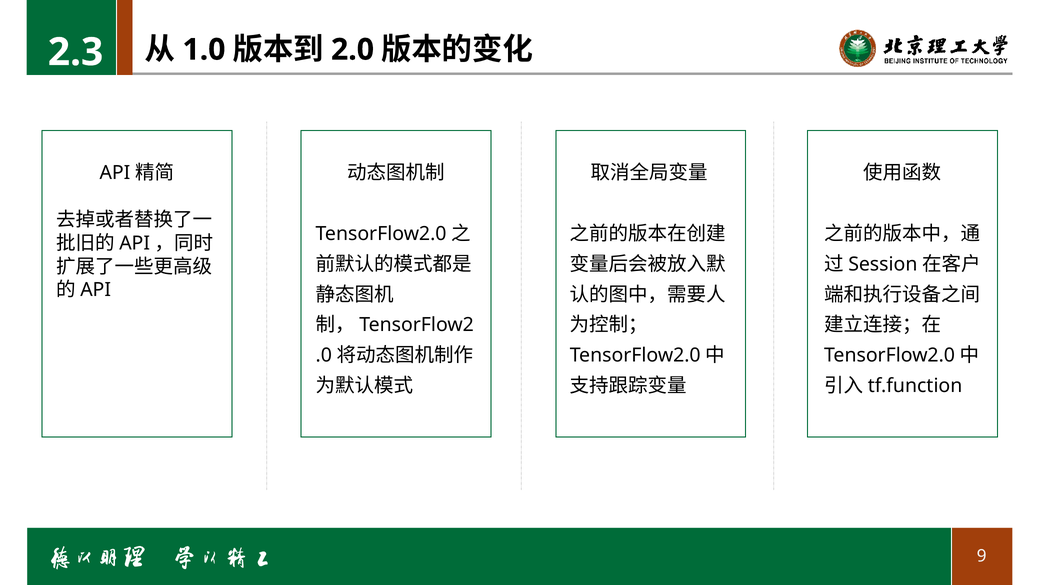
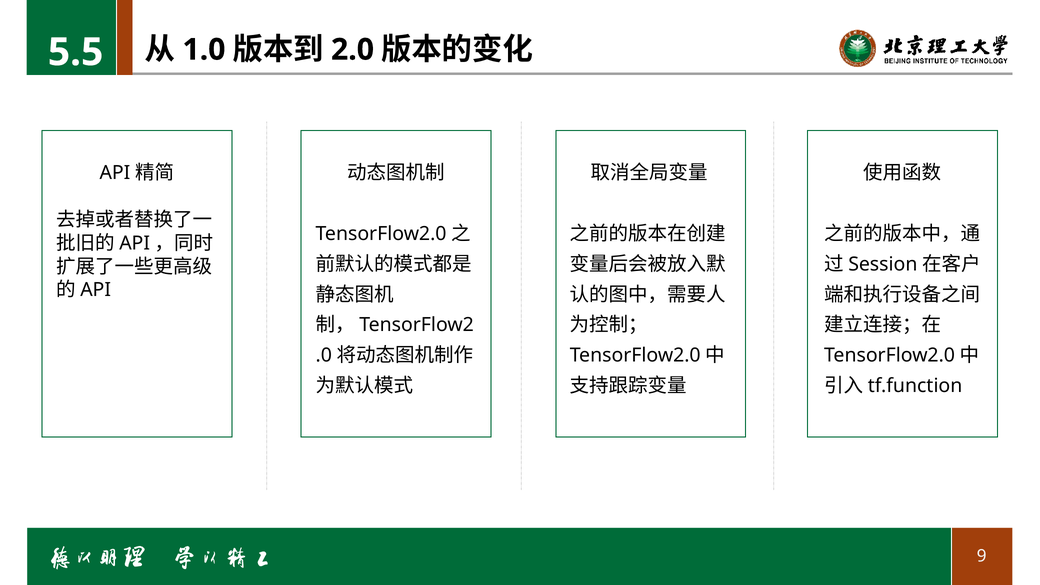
2.3: 2.3 -> 5.5 (76, 52)
